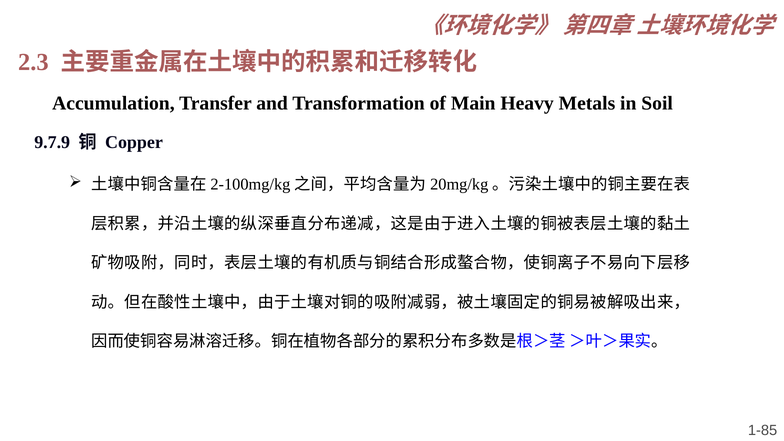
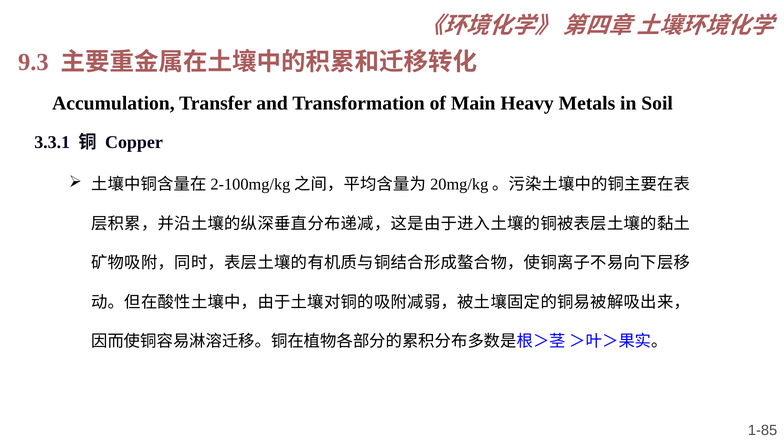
2.3: 2.3 -> 9.3 (33, 62)
9.7.9: 9.7.9 -> 3.3.1 (52, 142)
